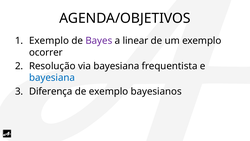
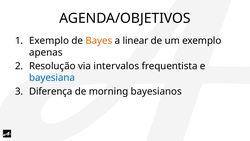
Bayes colour: purple -> orange (99, 41)
ocorrer: ocorrer -> apenas (46, 52)
via bayesiana: bayesiana -> intervalos (116, 66)
de exemplo: exemplo -> morning (109, 91)
